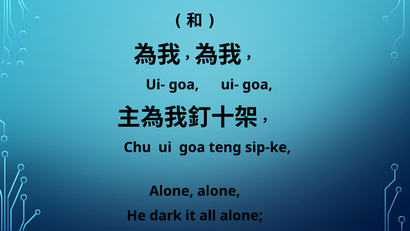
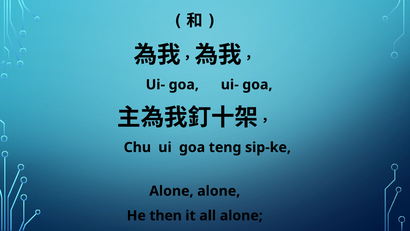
dark: dark -> then (166, 215)
